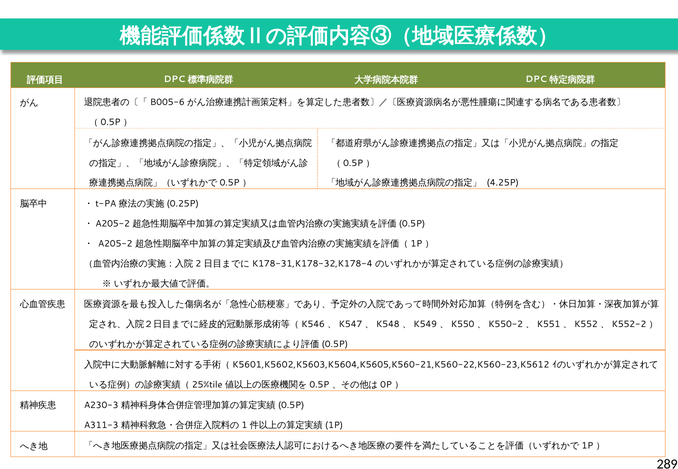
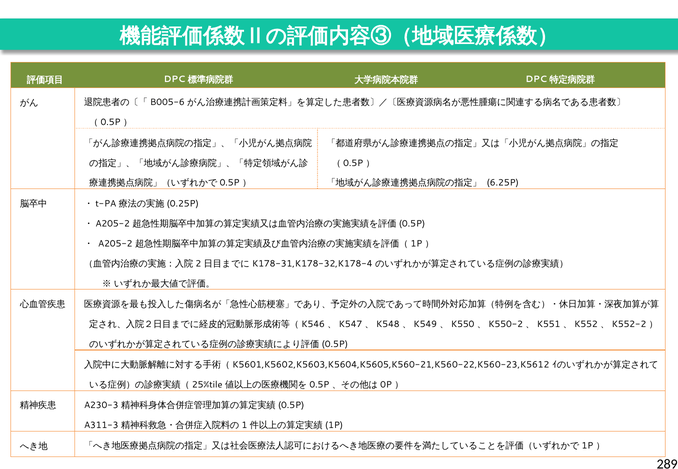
4.25P: 4.25P -> 6.25P (503, 183)
